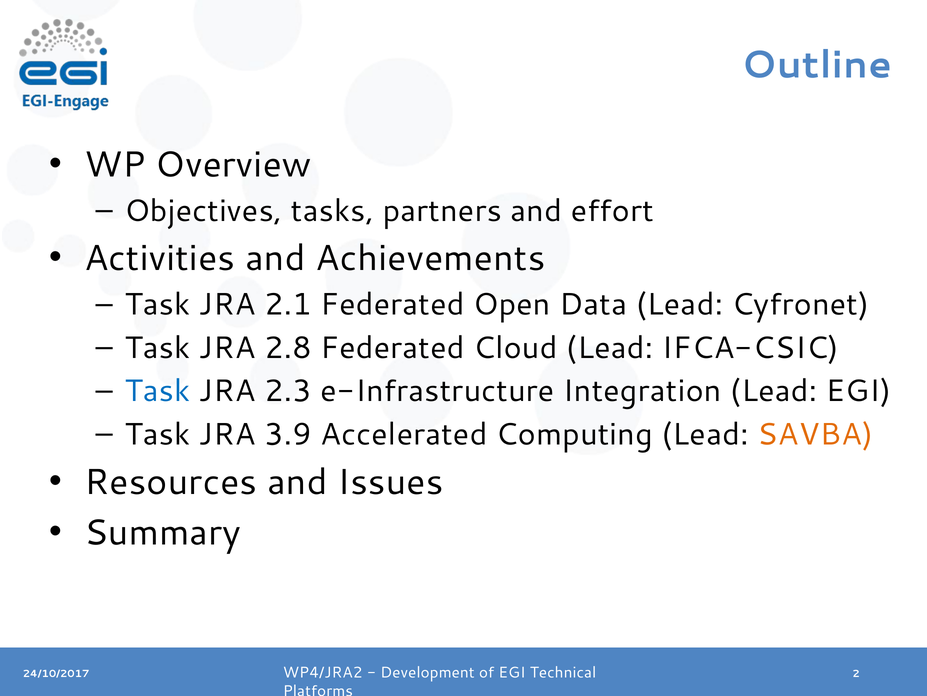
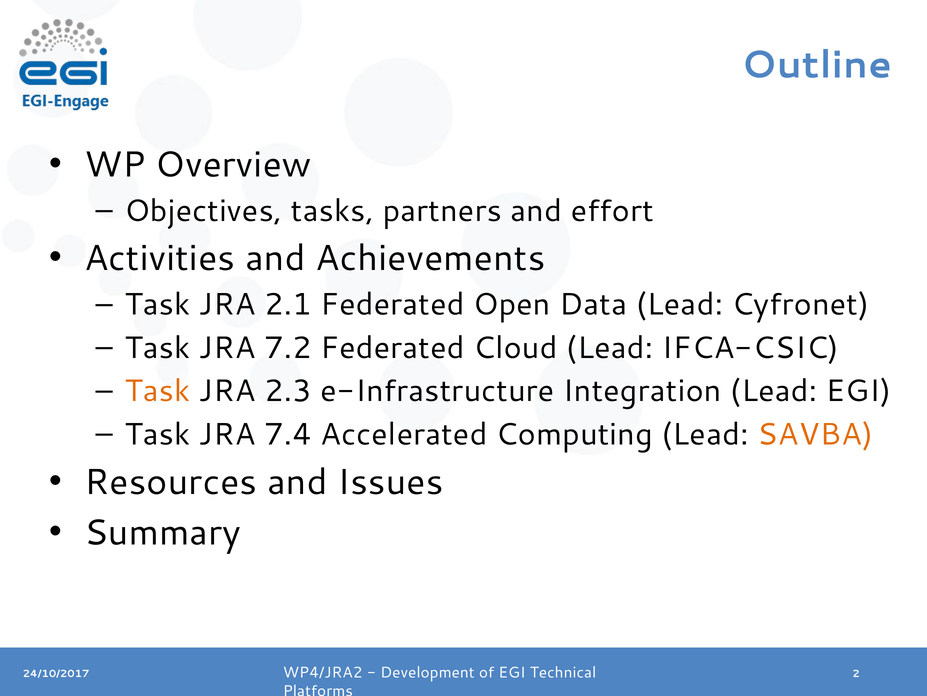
2.8: 2.8 -> 7.2 (288, 347)
Task colour: blue -> orange (157, 391)
3.9: 3.9 -> 7.4 (288, 434)
